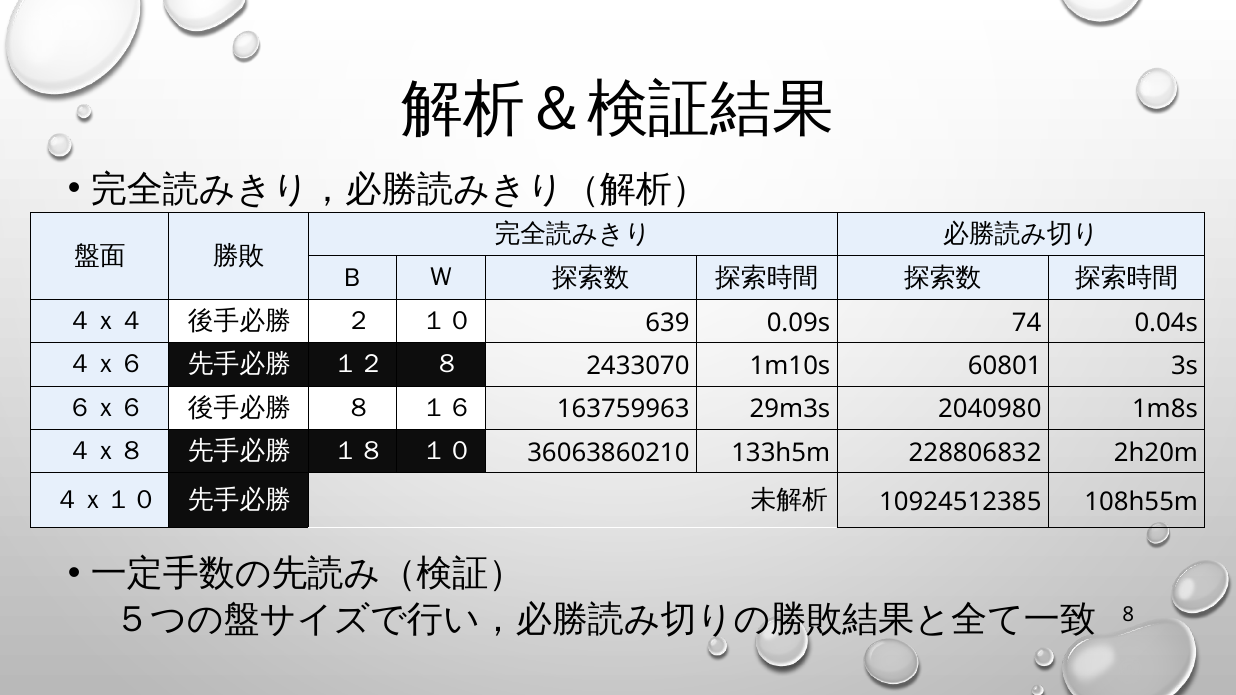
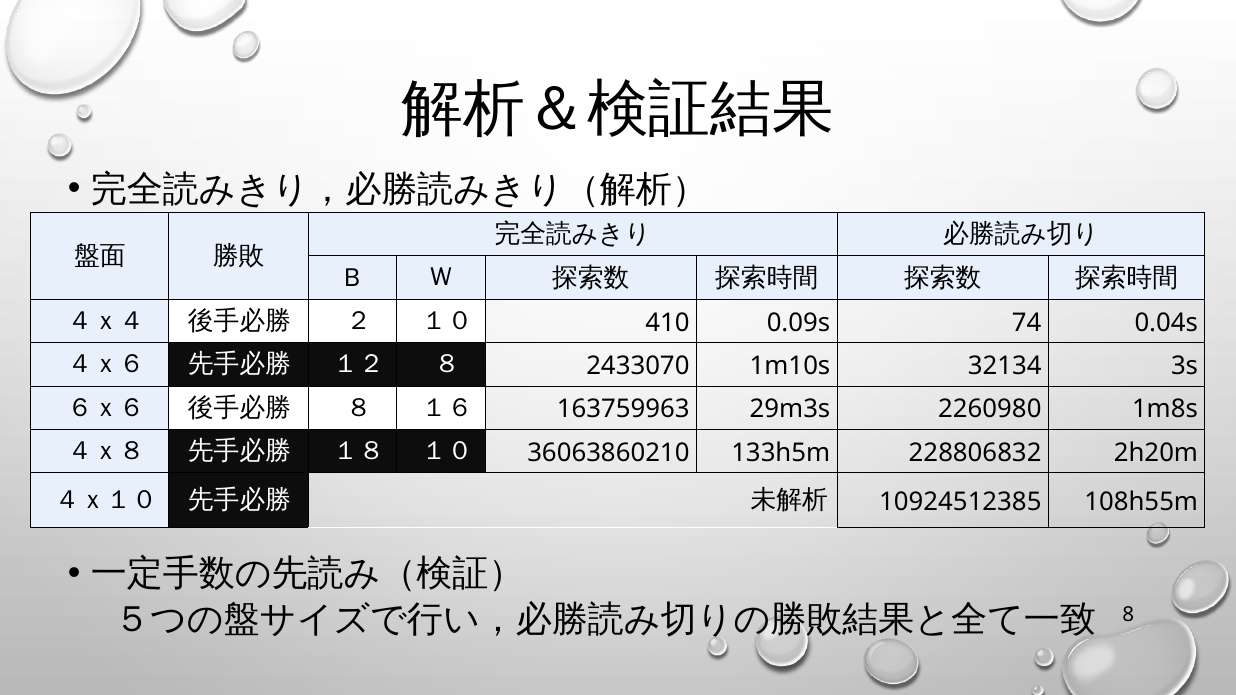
639: 639 -> 410 (667, 323)
60801: 60801 -> 32134 (1005, 366)
2040980: 2040980 -> 2260980 (990, 409)
